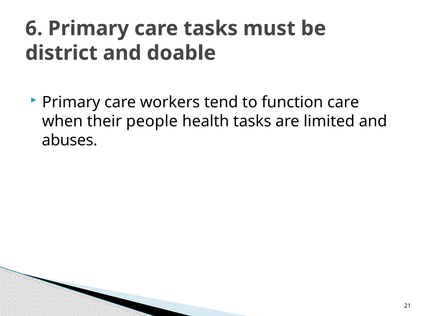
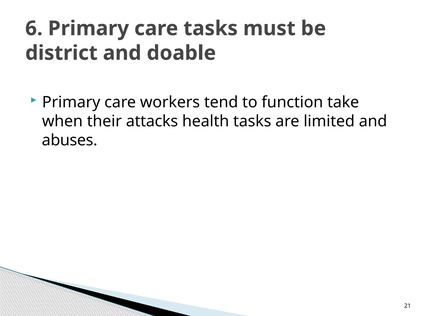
function care: care -> take (343, 102)
people: people -> attacks (152, 121)
